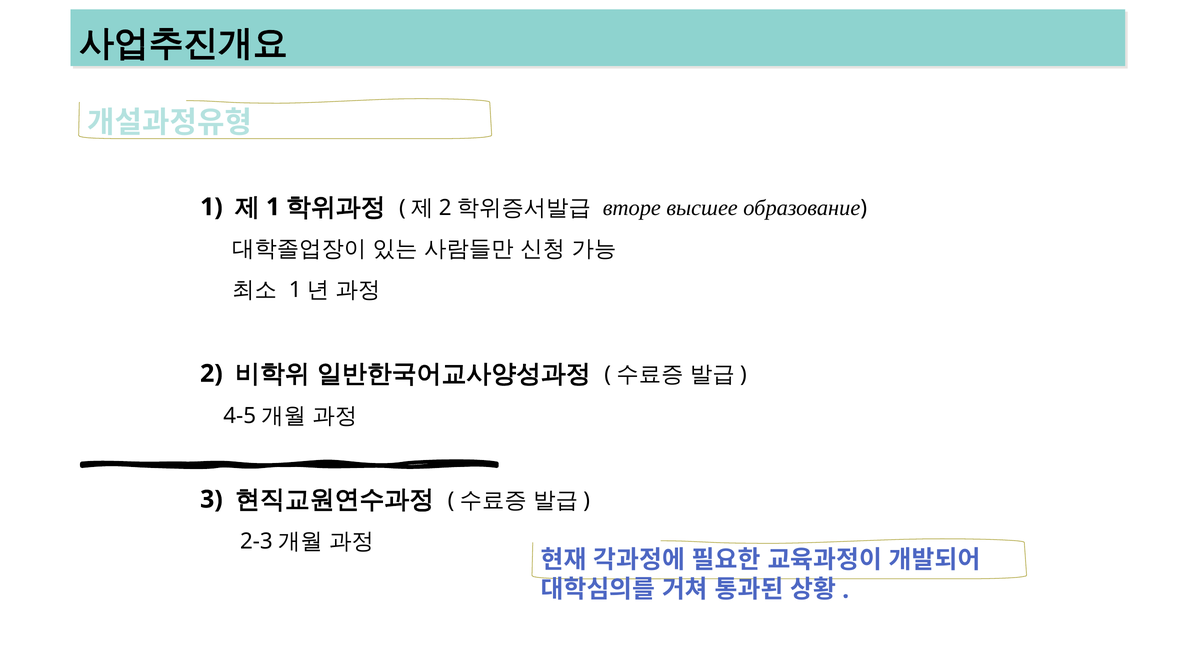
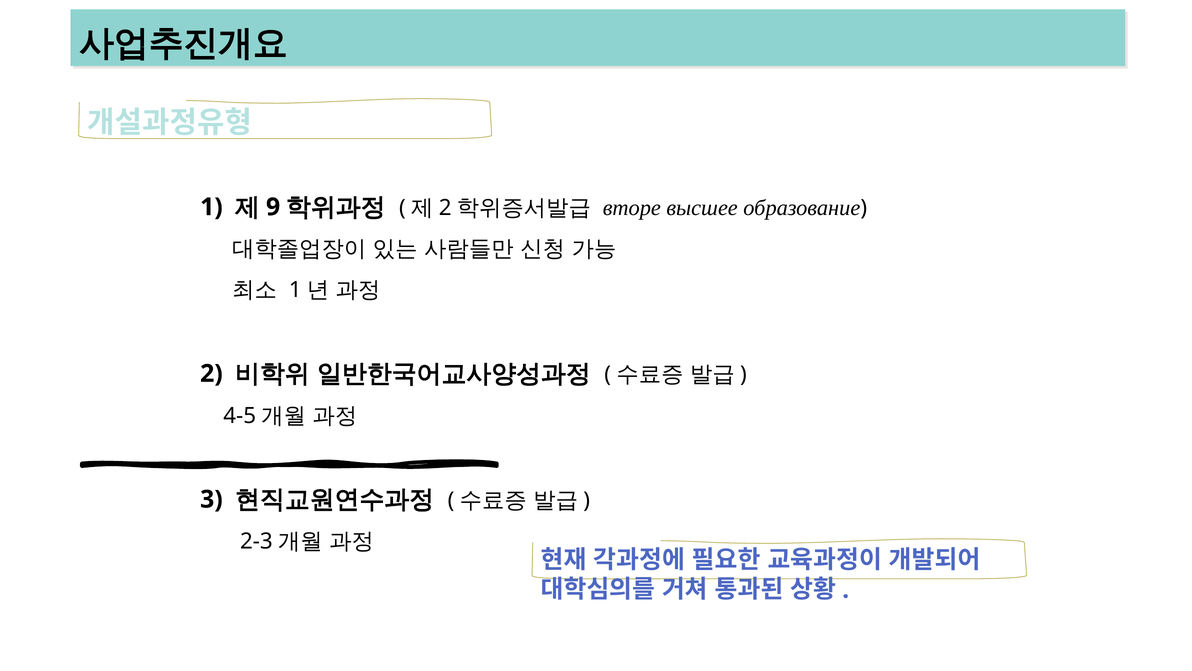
1: 1 -> 9 (273, 207)
